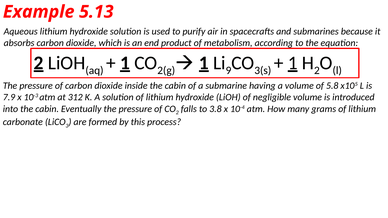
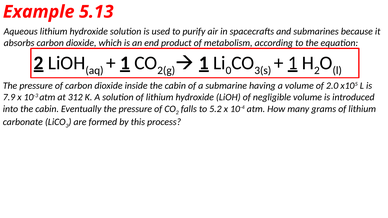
9: 9 -> 0 (229, 70)
5.8: 5.8 -> 2.0 (332, 86)
3.8: 3.8 -> 5.2 (215, 109)
